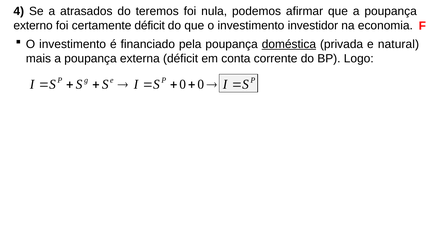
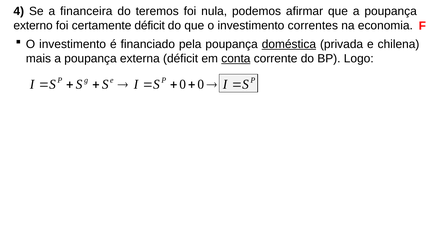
atrasados: atrasados -> financeira (86, 11)
investidor: investidor -> correntes (313, 25)
natural: natural -> chilena (399, 44)
conta underline: none -> present (236, 59)
